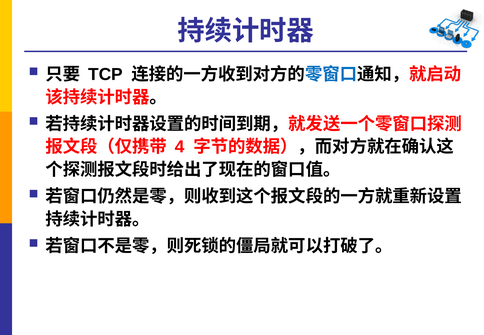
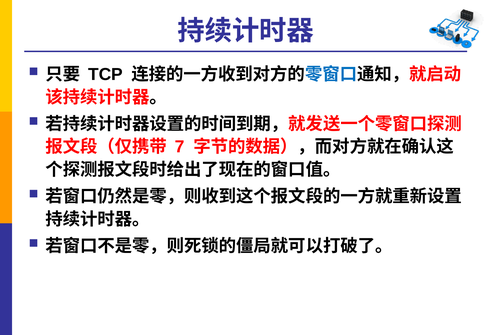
4: 4 -> 7 (180, 147)
